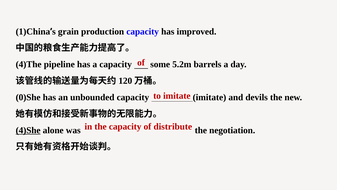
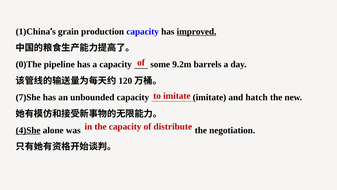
improved underline: none -> present (197, 31)
4)The: 4)The -> 0)The (29, 64)
5.2m: 5.2m -> 9.2m (182, 64)
0)She: 0)She -> 7)She (28, 97)
devils: devils -> hatch (257, 97)
